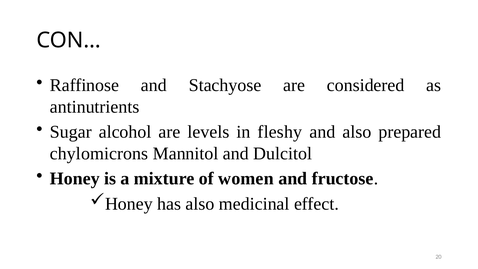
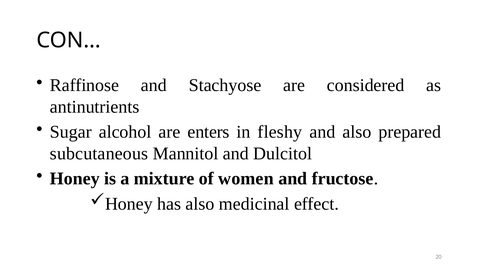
levels: levels -> enters (209, 132)
chylomicrons: chylomicrons -> subcutaneous (99, 153)
